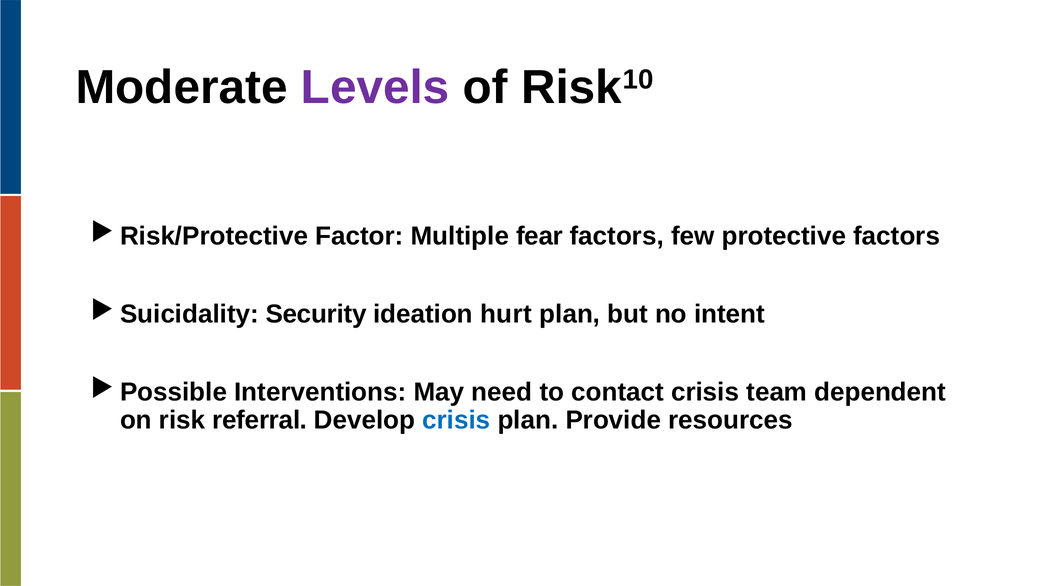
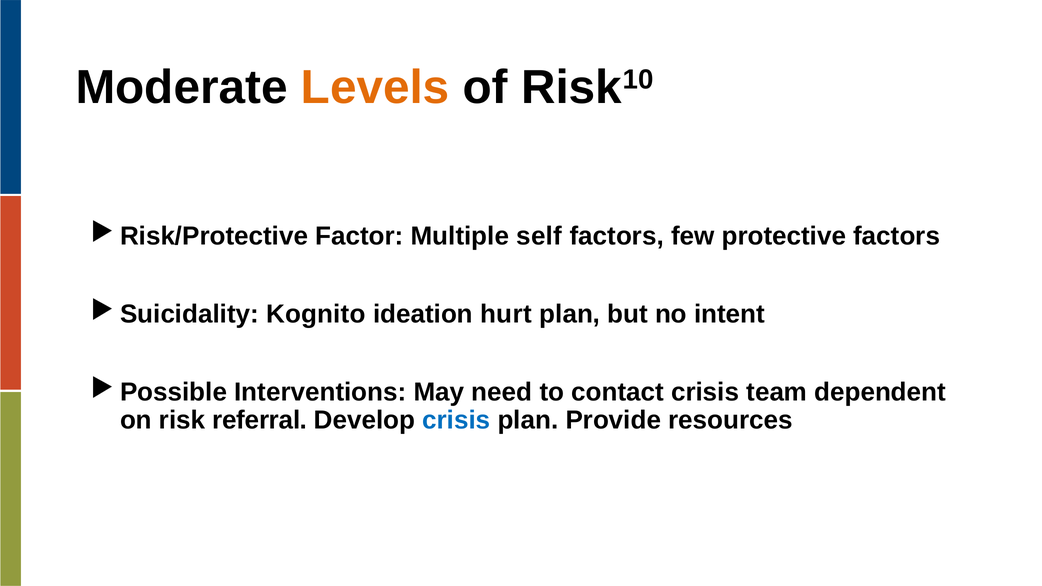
Levels colour: purple -> orange (375, 88)
fear: fear -> self (539, 236)
Security: Security -> Kognito (316, 314)
